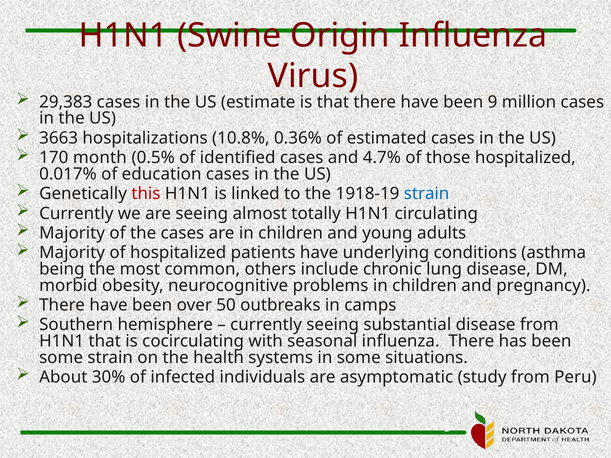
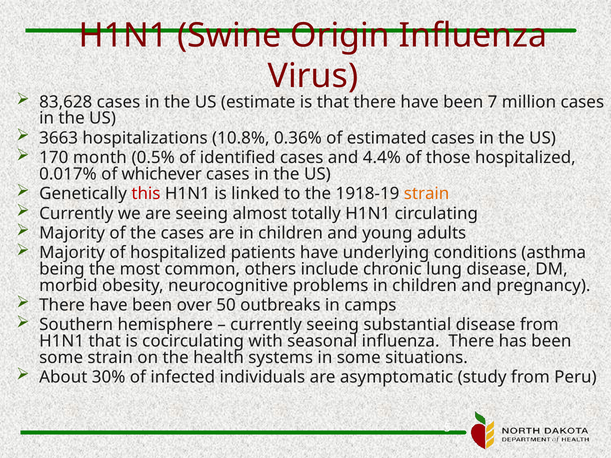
29,383: 29,383 -> 83,628 (66, 102)
9: 9 -> 7 (493, 102)
4.7%: 4.7% -> 4.4% (382, 158)
education: education -> whichever (162, 174)
strain colour: blue -> orange (427, 194)
